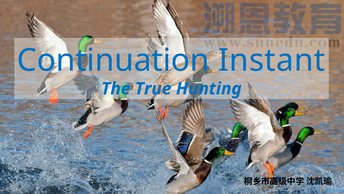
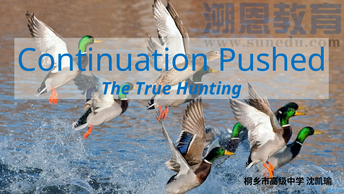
Instant: Instant -> Pushed (272, 60)
